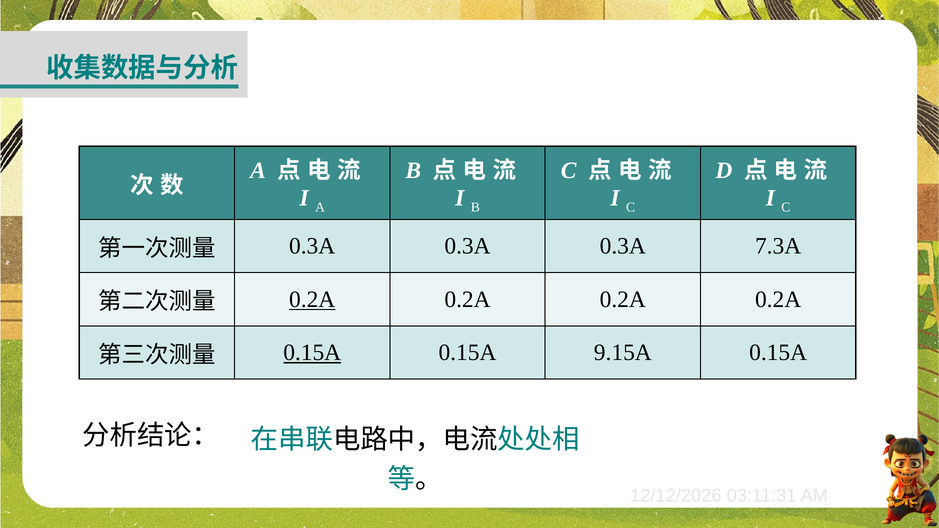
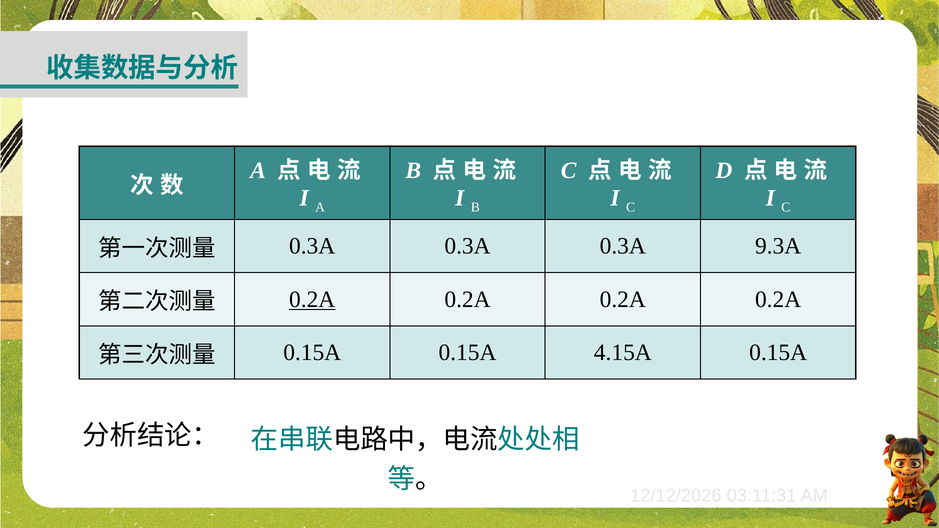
7.3A: 7.3A -> 9.3A (778, 246)
0.15A underline: present -> none (312, 353)
9.15A: 9.15A -> 4.15A (623, 353)
